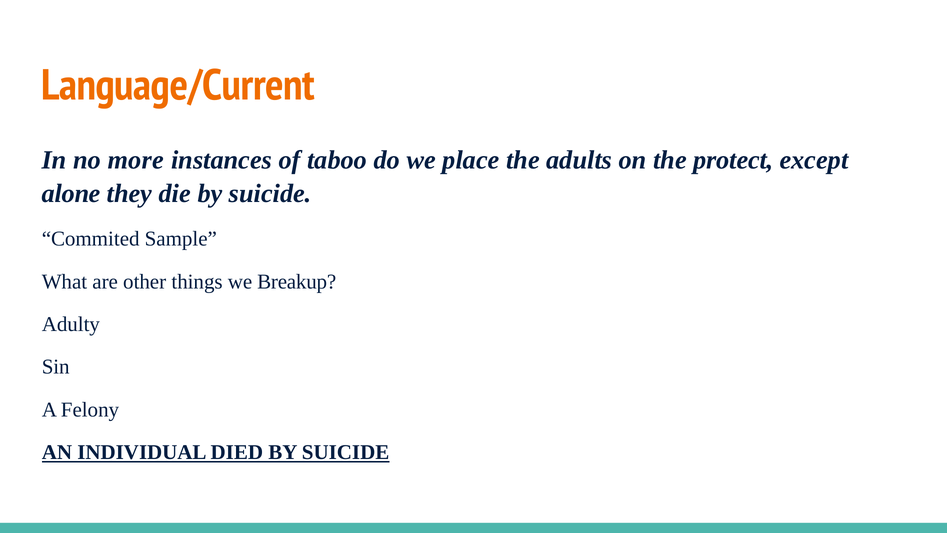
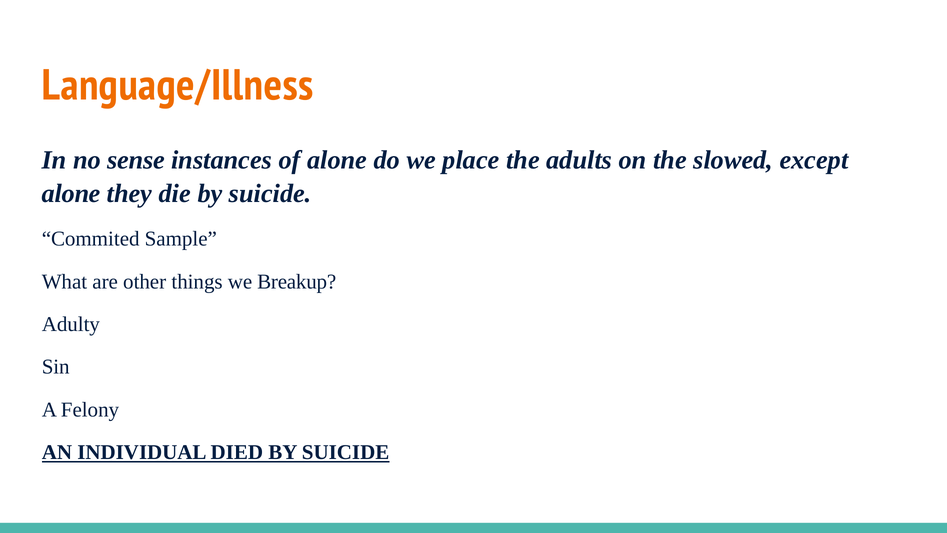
Language/Current: Language/Current -> Language/Illness (178, 85)
more: more -> sense (136, 160)
of taboo: taboo -> alone (337, 160)
protect: protect -> slowed (733, 160)
